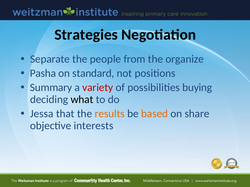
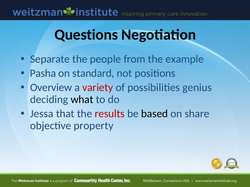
Strategies: Strategies -> Questions (86, 35)
organize: organize -> example (185, 59)
Summary: Summary -> Overview (51, 88)
buying: buying -> genius (197, 88)
results colour: orange -> red (110, 114)
based colour: orange -> black (155, 114)
interests: interests -> property (94, 126)
